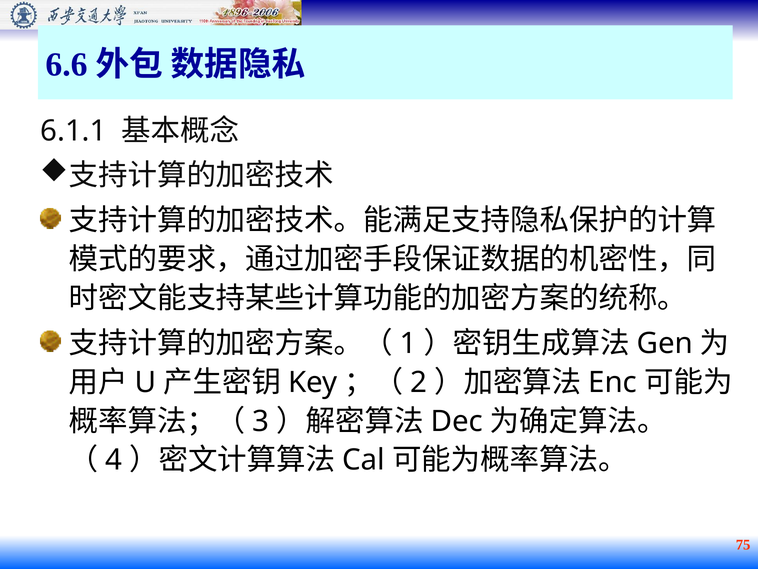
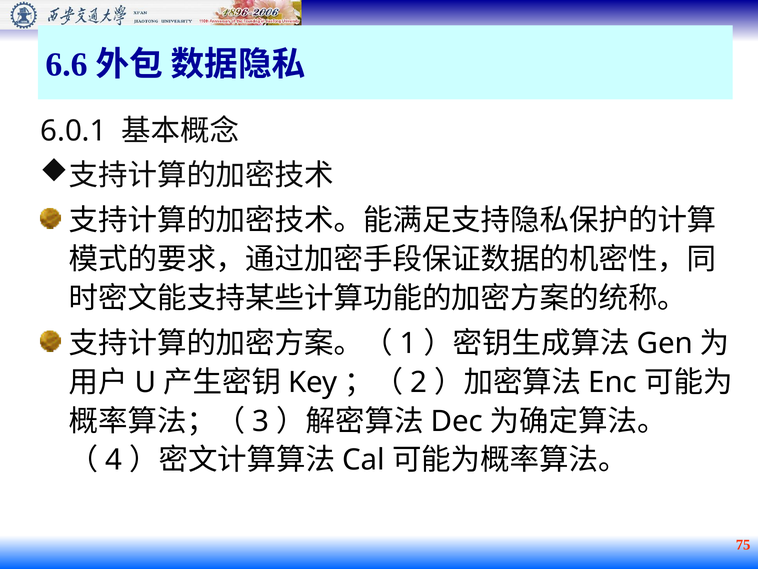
6.1.1: 6.1.1 -> 6.0.1 (73, 131)
